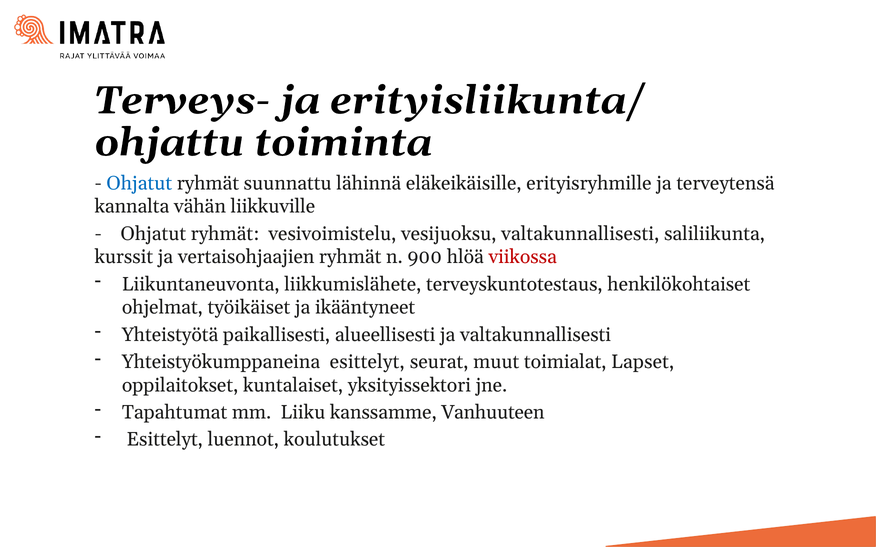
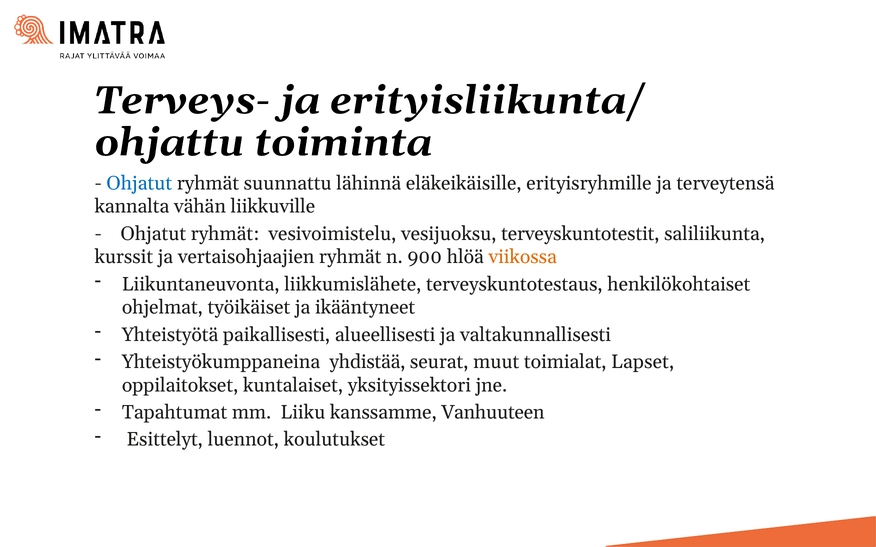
vesijuoksu valtakunnallisesti: valtakunnallisesti -> terveyskuntotestit (580, 234)
viikossa colour: red -> orange (523, 257)
Yhteistyökumppaneina esittelyt: esittelyt -> yhdistää (367, 362)
